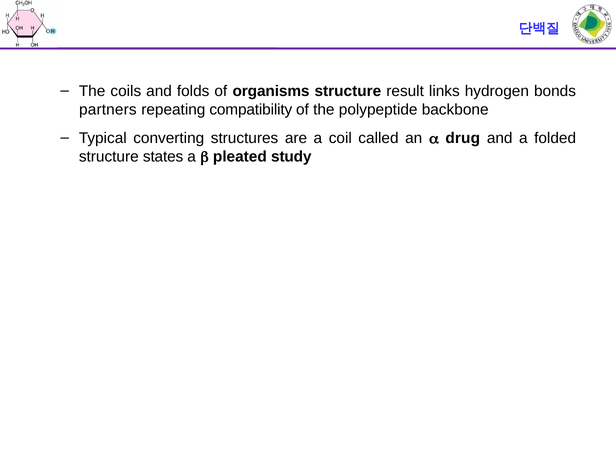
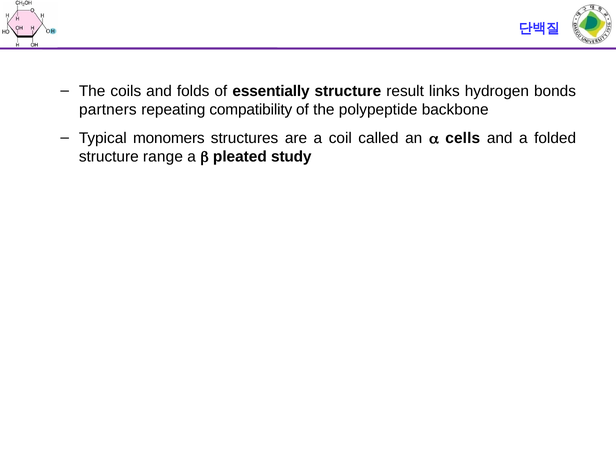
organisms: organisms -> essentially (271, 91)
converting: converting -> monomers (169, 138)
drug: drug -> cells (463, 138)
states: states -> range (163, 157)
